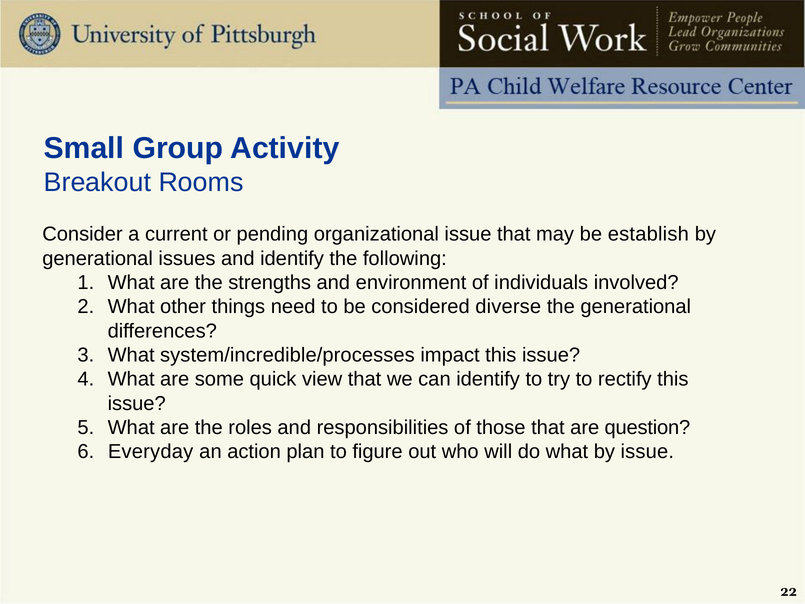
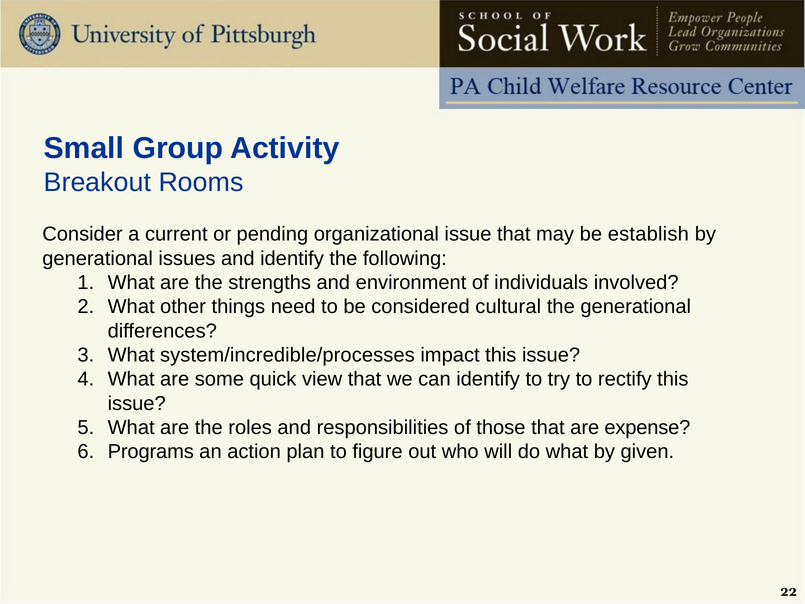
diverse: diverse -> cultural (508, 307)
question: question -> expense (647, 427)
Everyday: Everyday -> Programs (151, 452)
by issue: issue -> given (647, 452)
